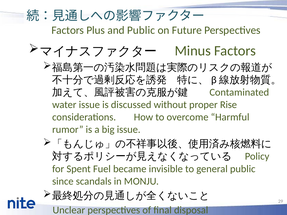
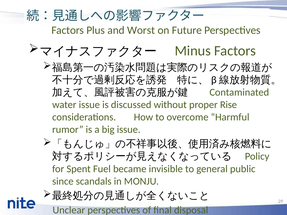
and Public: Public -> Worst (141, 30)
